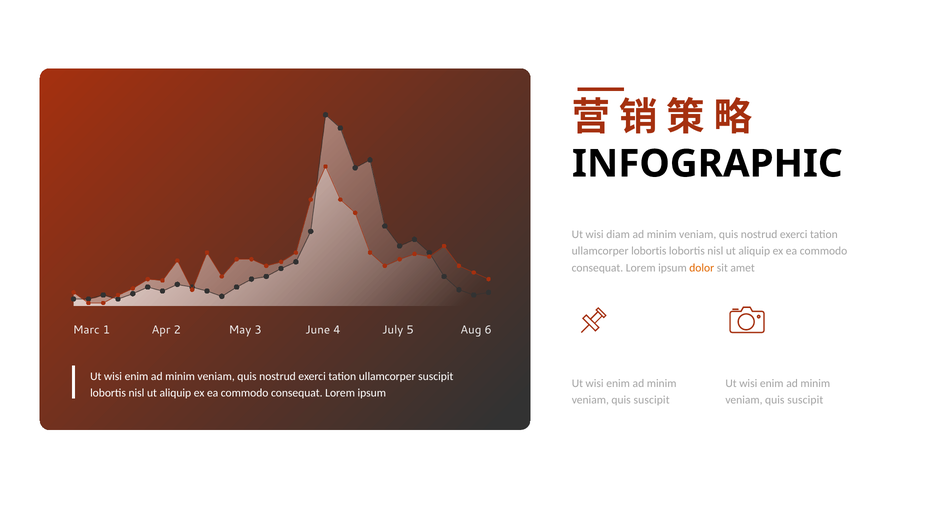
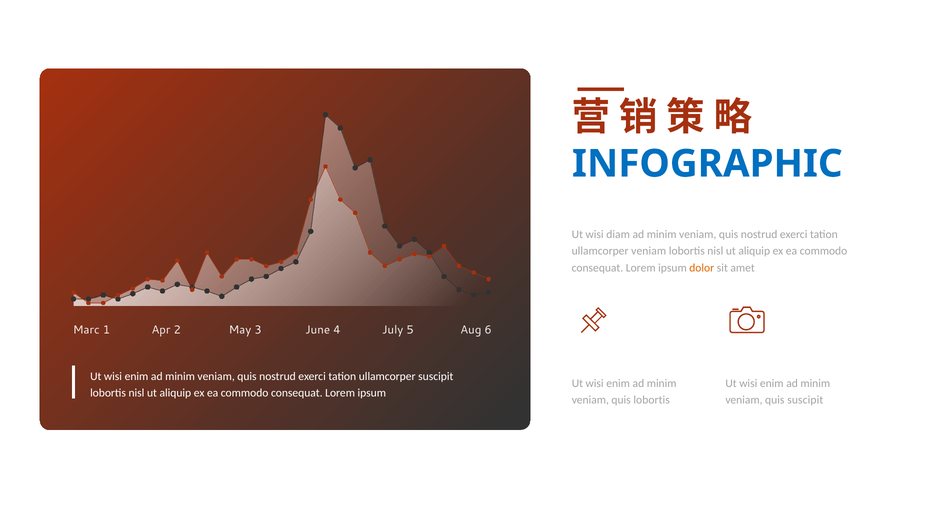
INFOGRAPHIC colour: black -> blue (707, 164)
ullamcorper lobortis: lobortis -> veniam (649, 251)
suscipit: suscipit -> lobortis (652, 400)
